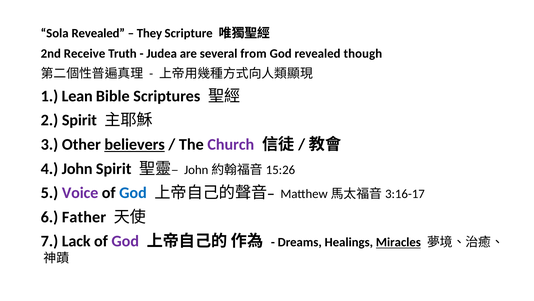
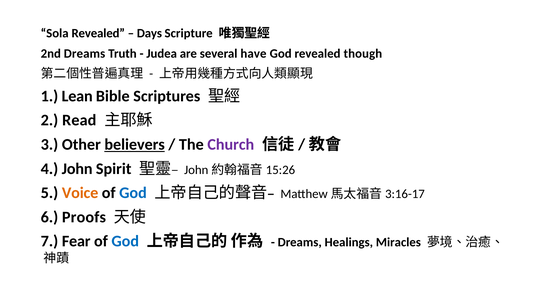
They: They -> Days (149, 33)
2nd Receive: Receive -> Dreams (85, 53)
from: from -> have (253, 53)
2 Spirit: Spirit -> Read (79, 120)
Voice colour: purple -> orange (80, 193)
Father: Father -> Proofs (84, 217)
Lack: Lack -> Fear (76, 241)
God colour: purple -> blue (125, 241)
Miracles underline: present -> none (398, 242)
